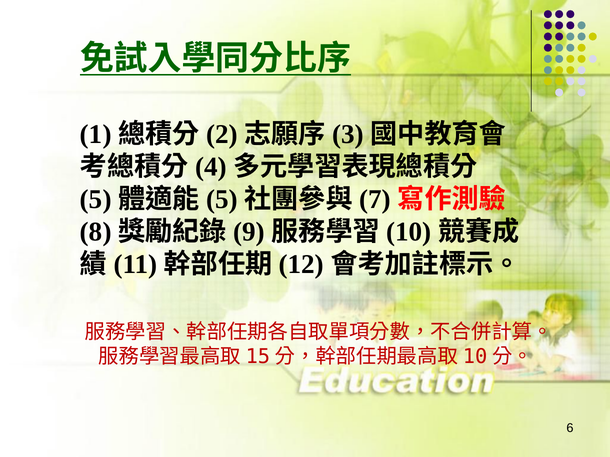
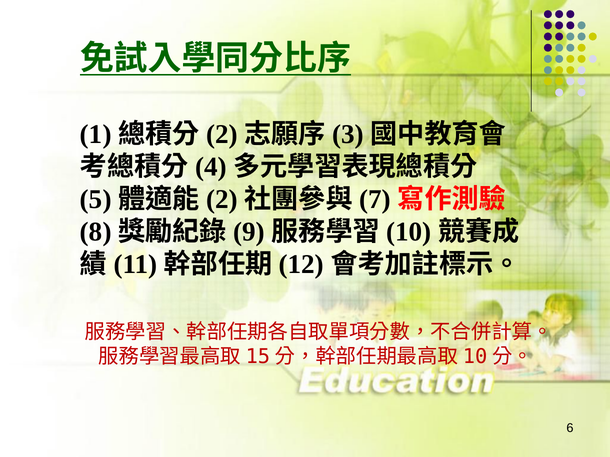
5: 5 -> 2 (222, 200)
